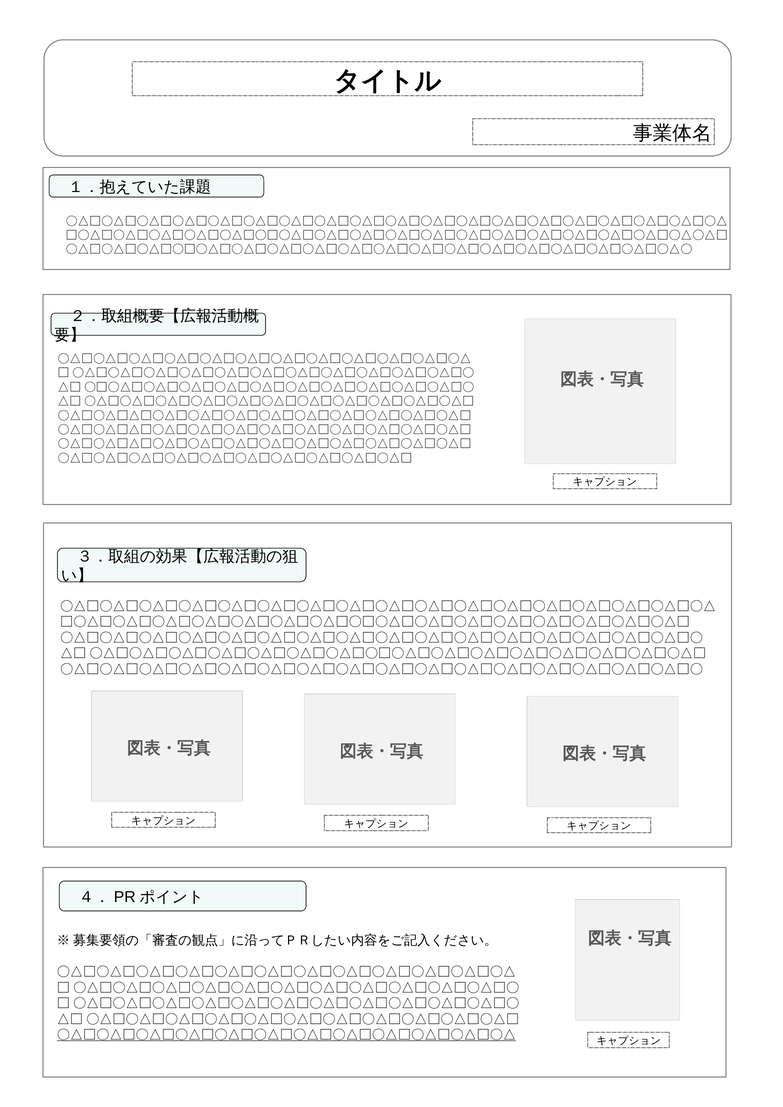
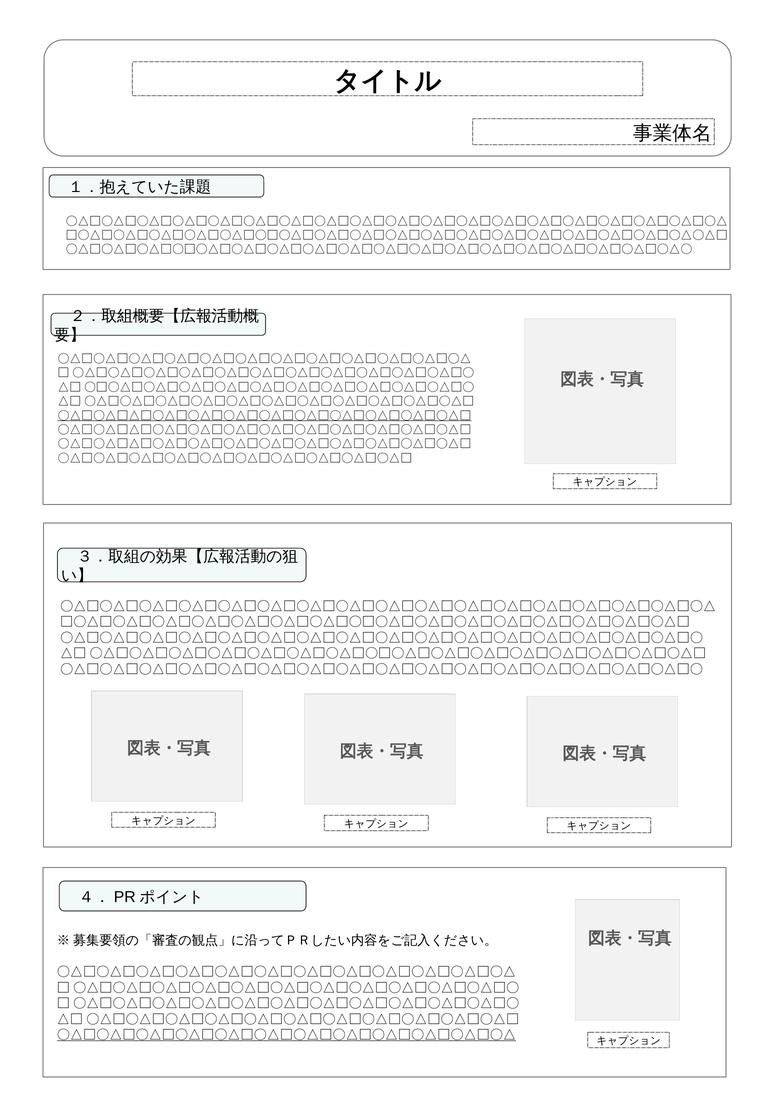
〇△□〇△□△□〇△□〇△□〇△□〇△□〇△□〇△□〇△□〇△□〇△□ underline: none -> present (264, 416)
